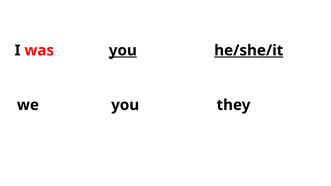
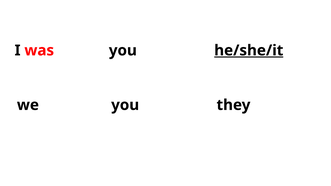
you underline: present -> none (123, 50)
